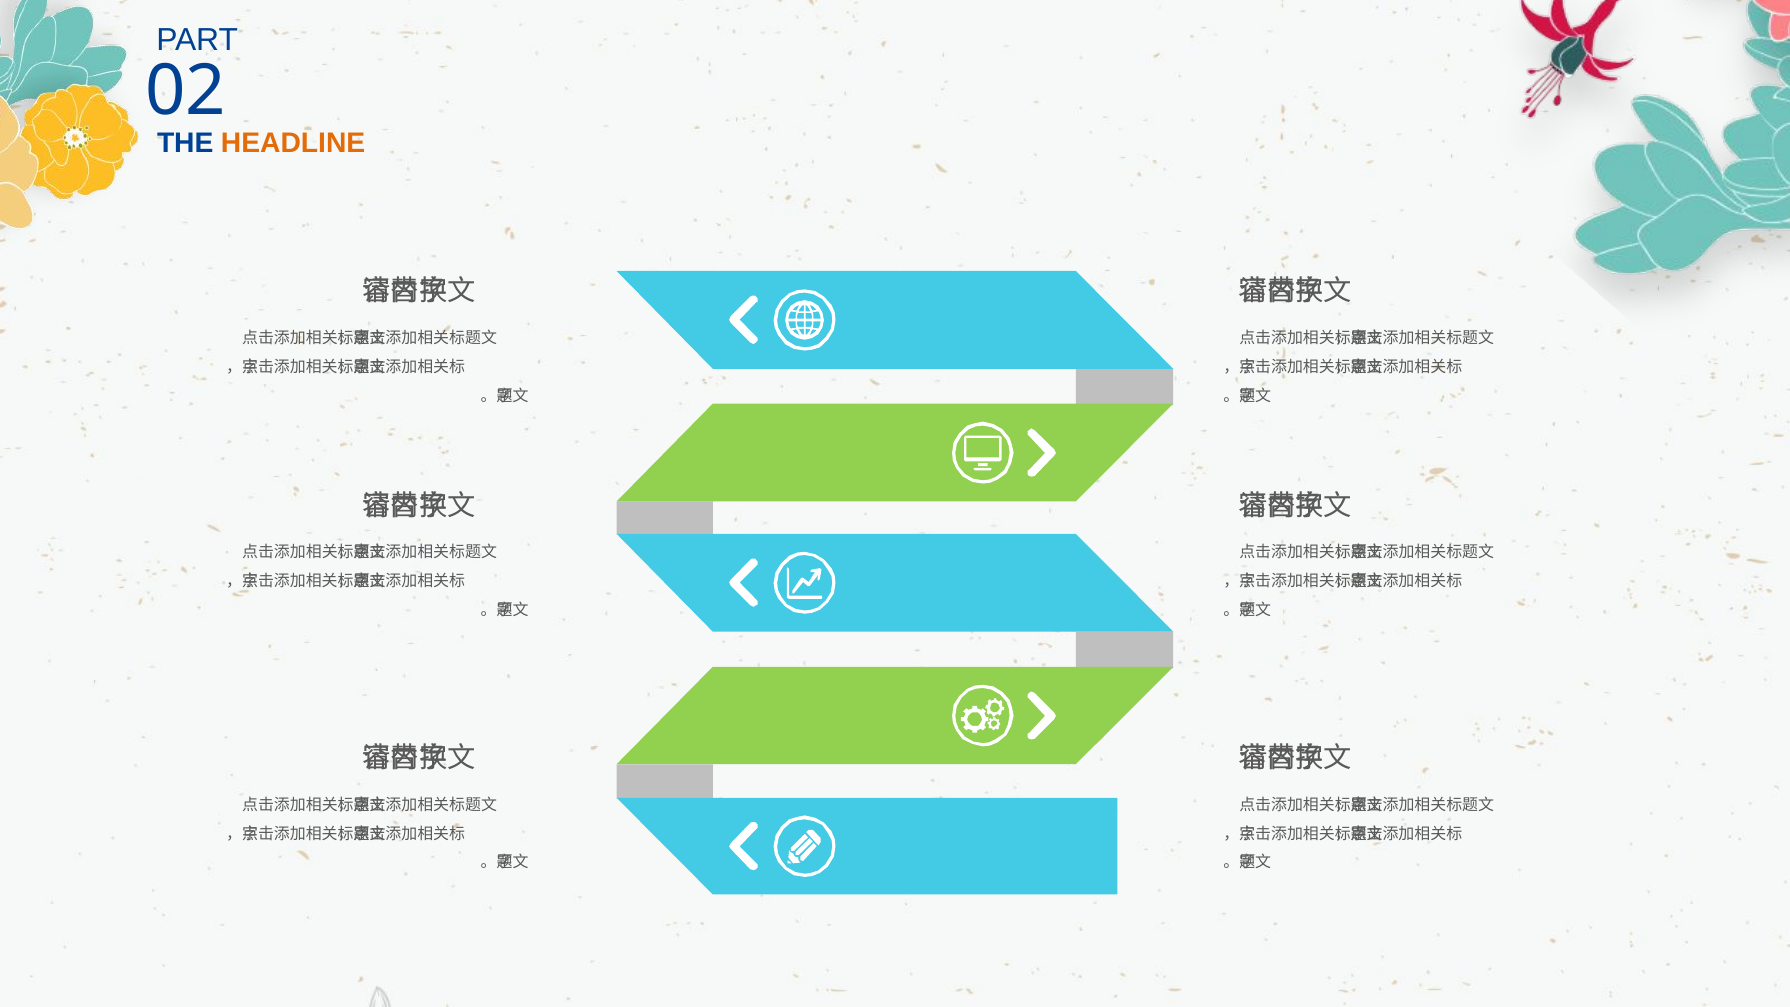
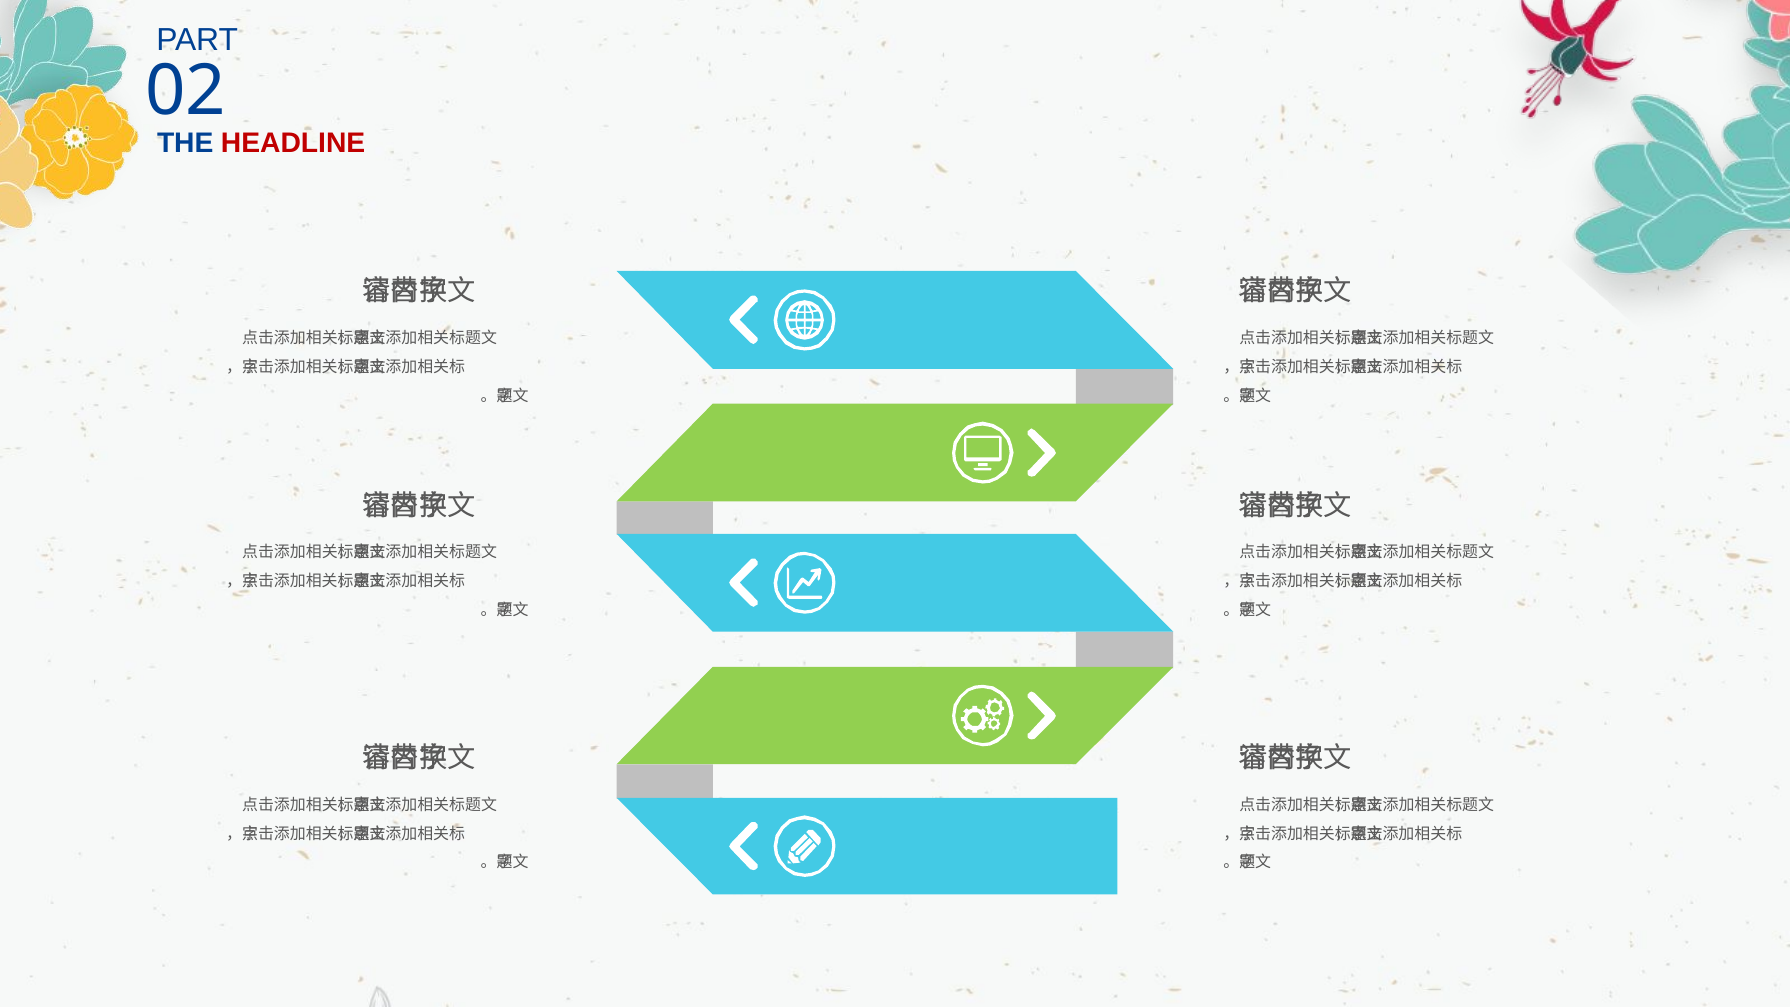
HEADLINE colour: orange -> red (293, 143)
